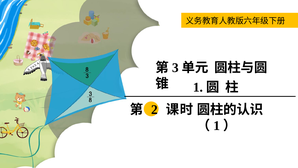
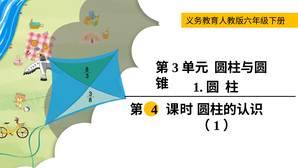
2: 2 -> 4 (154, 109)
